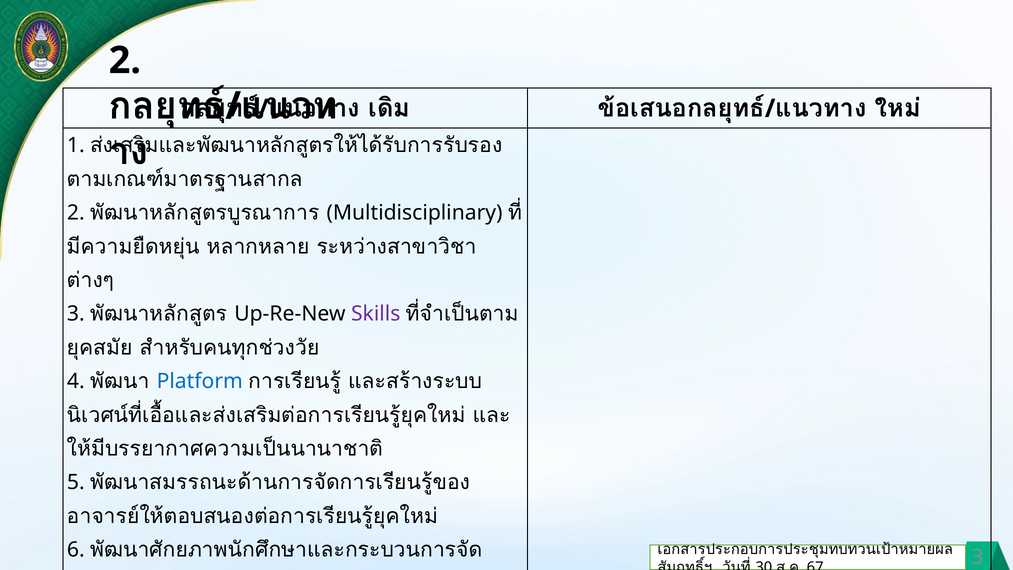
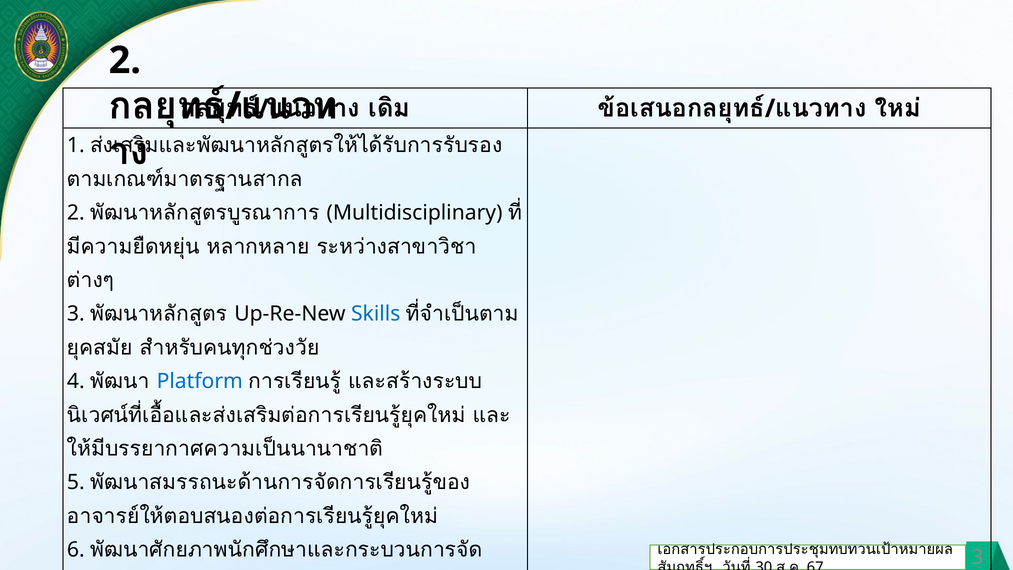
Skills colour: purple -> blue (376, 314)
